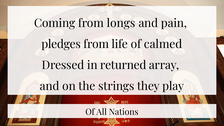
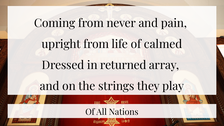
longs: longs -> never (121, 23)
pledges: pledges -> upright (61, 44)
